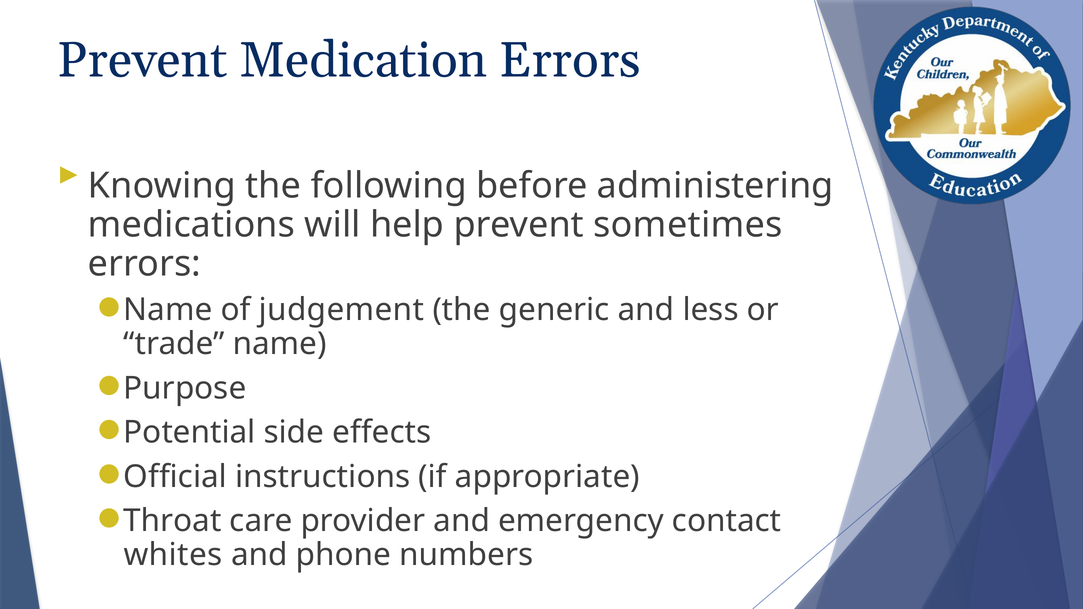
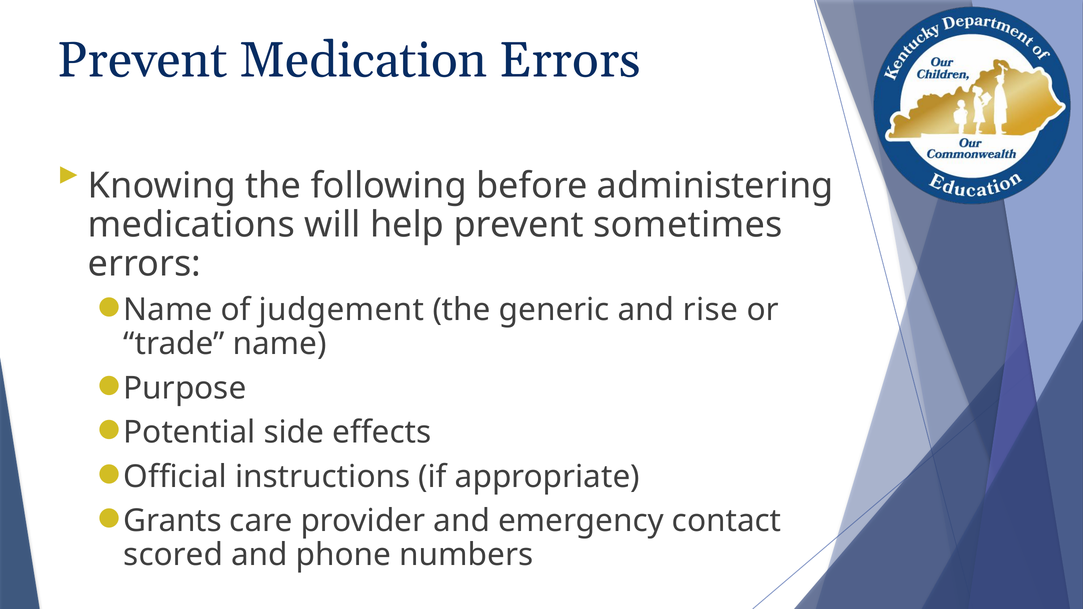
less: less -> rise (710, 310)
Throat: Throat -> Grants (173, 521)
whites: whites -> scored (173, 555)
